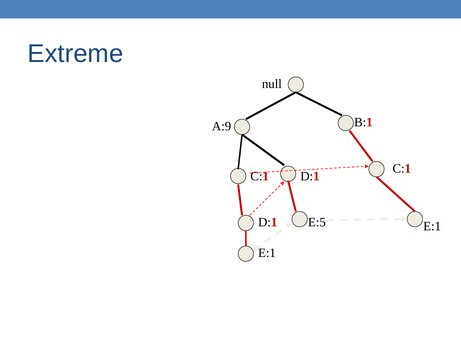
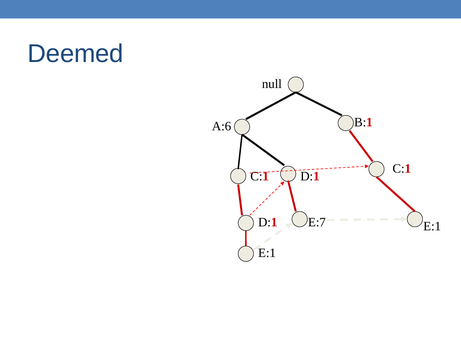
Extreme: Extreme -> Deemed (76, 54)
A:9: A:9 -> A:6 (222, 126)
E:5: E:5 -> E:7 (317, 222)
